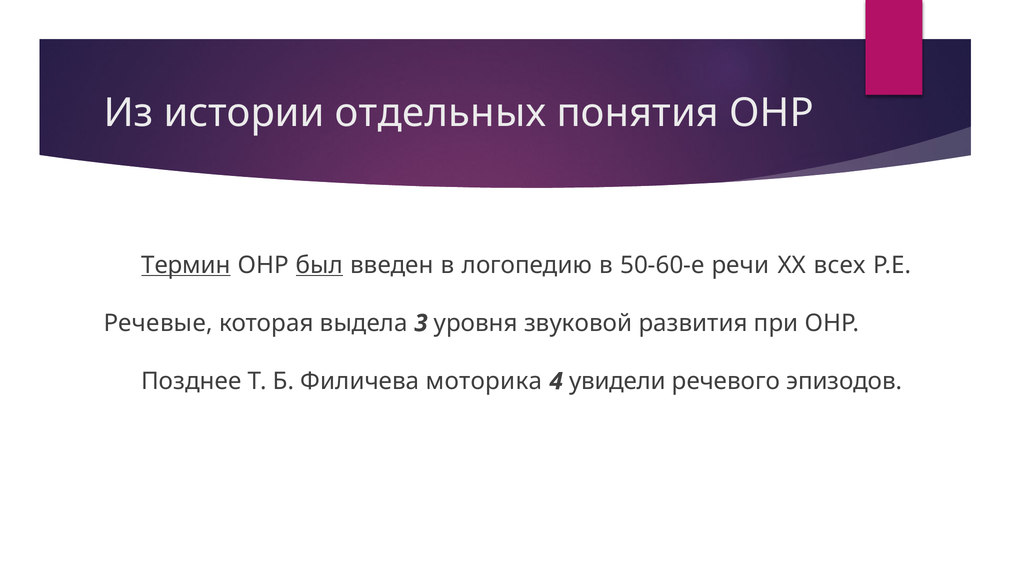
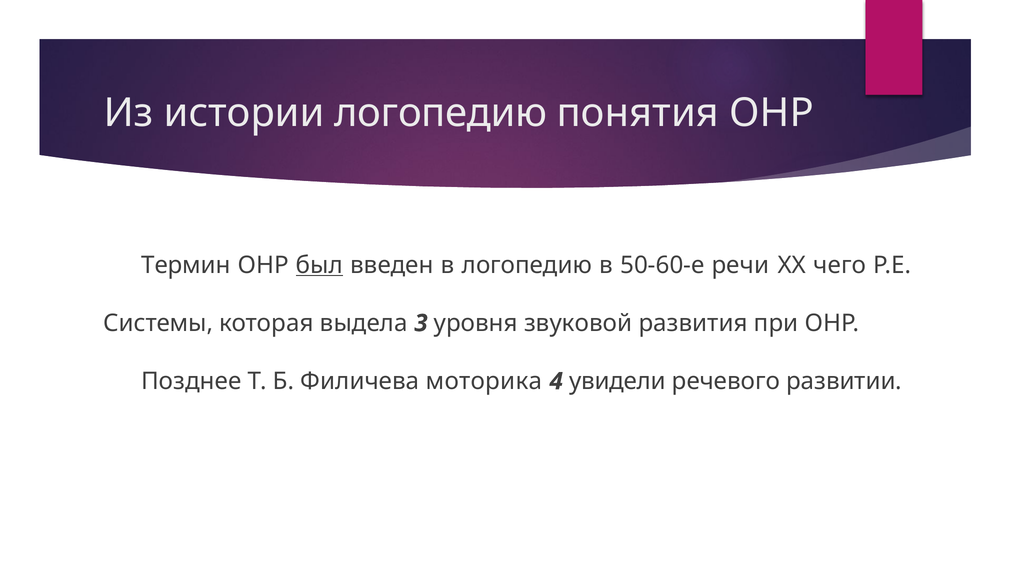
истории отдельных: отдельных -> логопедию (441, 113)
Термин underline: present -> none (186, 265)
всех: всех -> чего (840, 265)
Речевые: Речевые -> Системы (158, 323)
эпизодов: эпизодов -> развитии (844, 381)
